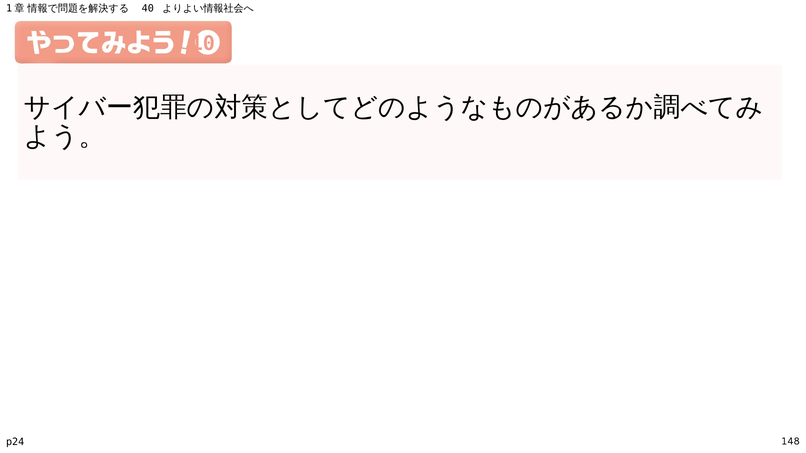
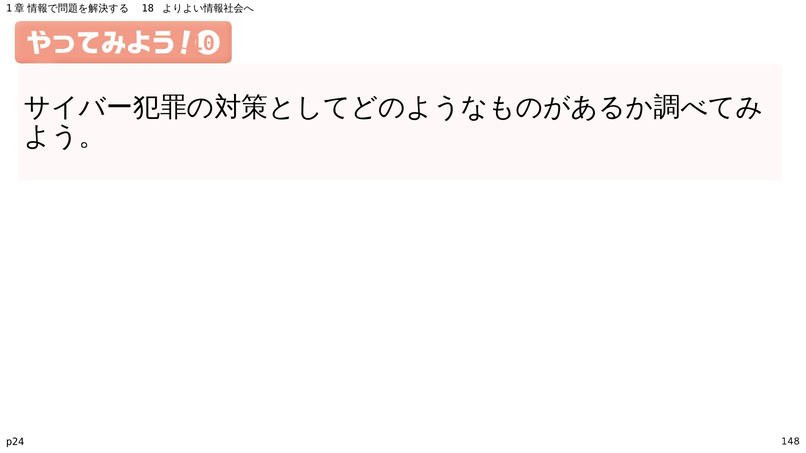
40: 40 -> 18 (148, 8)
